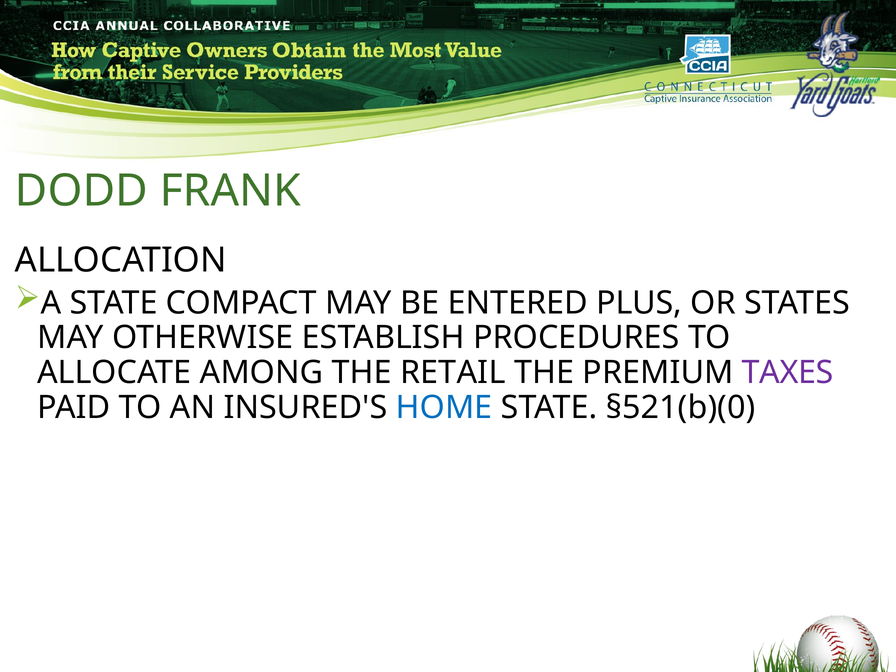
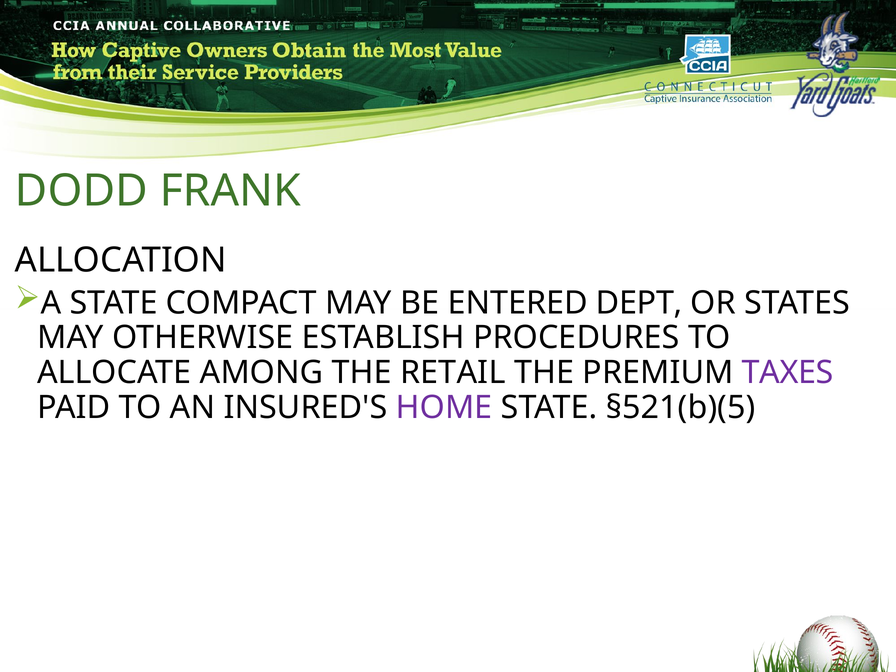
PLUS: PLUS -> DEPT (639, 303)
HOME colour: blue -> purple (444, 408)
§521(b)(0: §521(b)(0 -> §521(b)(5 (681, 408)
